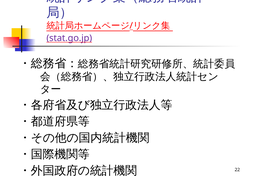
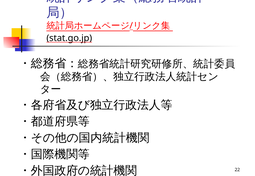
stat.go.jp colour: purple -> black (69, 38)
